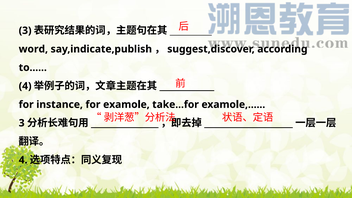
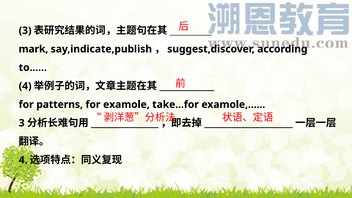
word: word -> mark (33, 49)
instance: instance -> patterns (60, 105)
